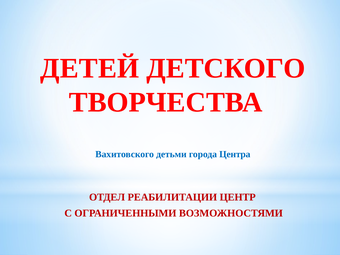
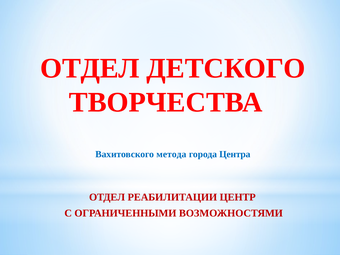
ДЕТЕЙ: ДЕТЕЙ -> ОТДЕЛ (90, 68)
детьми: детьми -> метода (171, 154)
